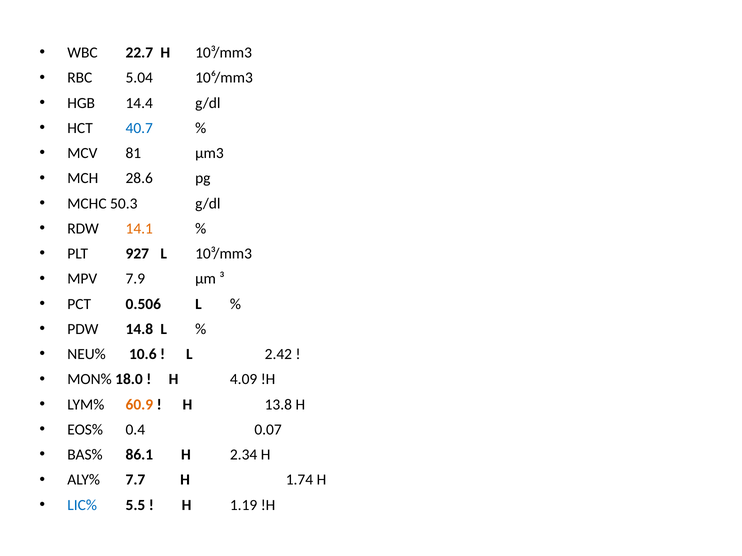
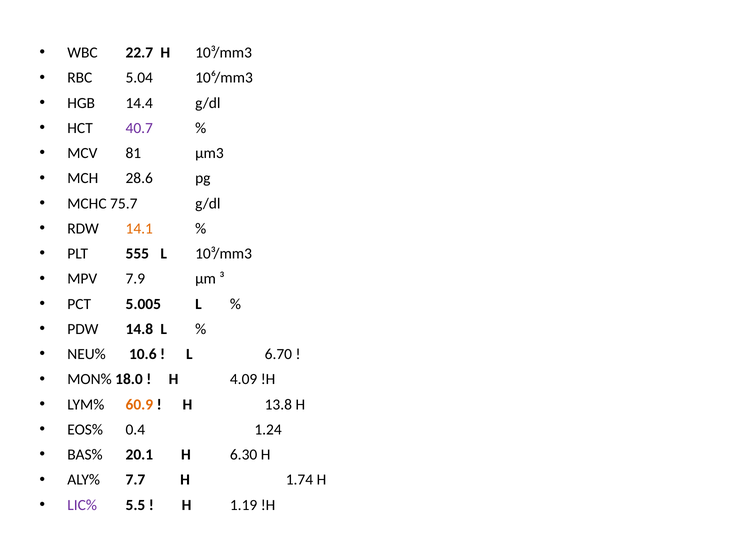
40.7 colour: blue -> purple (139, 128)
50.3: 50.3 -> 75.7 (124, 204)
927: 927 -> 555 (137, 254)
0.506: 0.506 -> 5.005 (143, 304)
2.42: 2.42 -> 6.70 (278, 355)
0.07: 0.07 -> 1.24 (268, 430)
86.1: 86.1 -> 20.1 (139, 455)
2.34: 2.34 -> 6.30 (244, 455)
LIC% colour: blue -> purple (82, 505)
